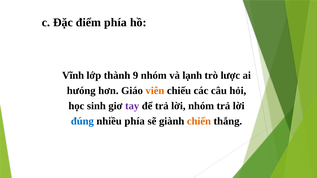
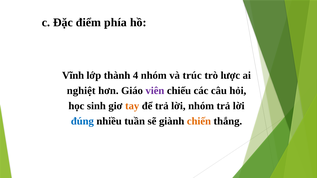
9: 9 -> 4 (136, 76)
lạnh: lạnh -> trúc (192, 76)
hưóng: hưóng -> nghiệt (81, 91)
viên colour: orange -> purple (155, 91)
tay colour: purple -> orange (132, 106)
nhiều phía: phía -> tuần (135, 121)
